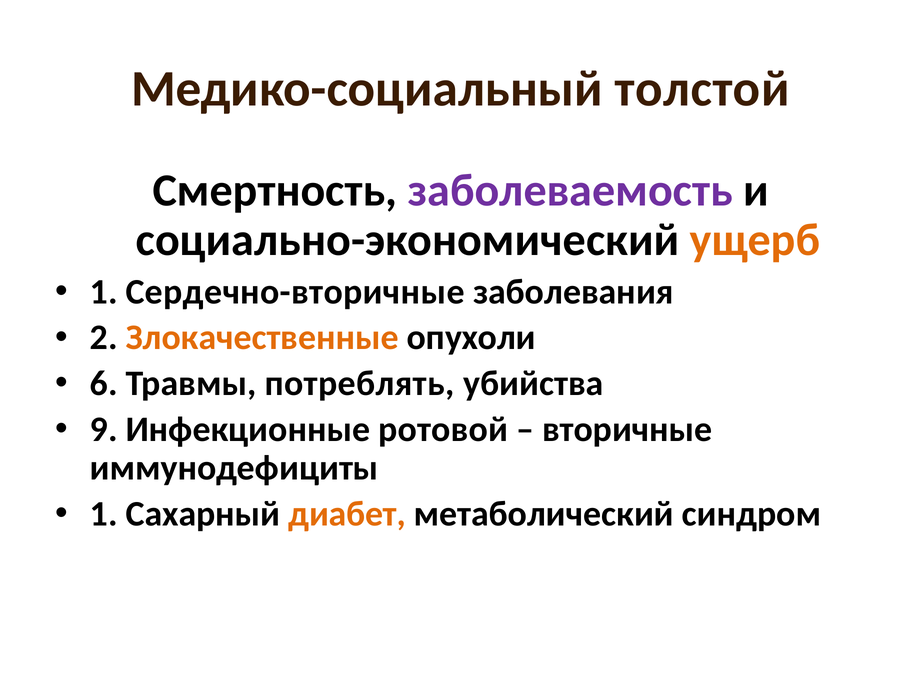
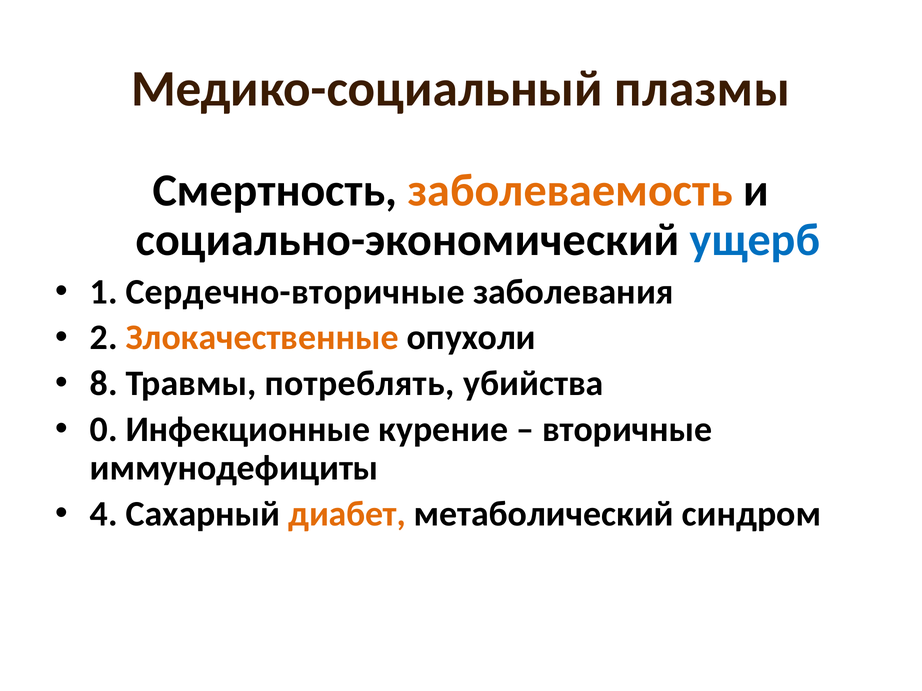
толстой: толстой -> плазмы (702, 89)
заболеваемость colour: purple -> orange (570, 191)
ущерб colour: orange -> blue (755, 240)
6: 6 -> 8 (104, 384)
9: 9 -> 0 (104, 430)
ротовой: ротовой -> курение (443, 430)
1: 1 -> 4 (104, 514)
